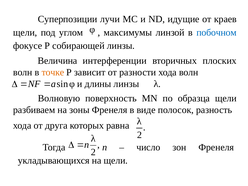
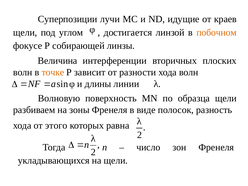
максимумы: максимумы -> достигается (128, 32)
побочном colour: blue -> orange (217, 32)
длины линзы: линзы -> линии (126, 84)
друга: друга -> этого (56, 126)
